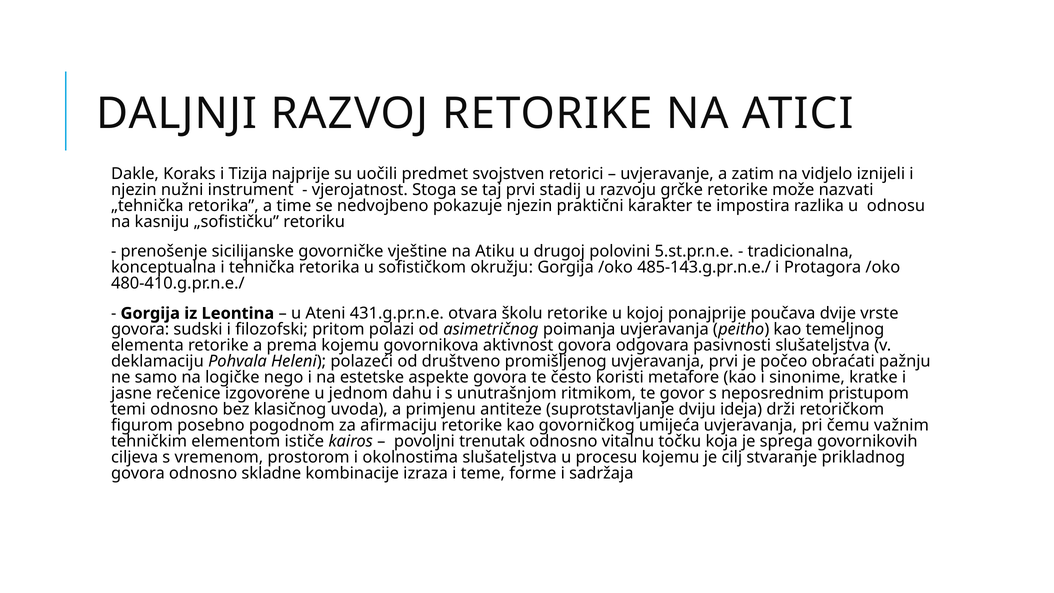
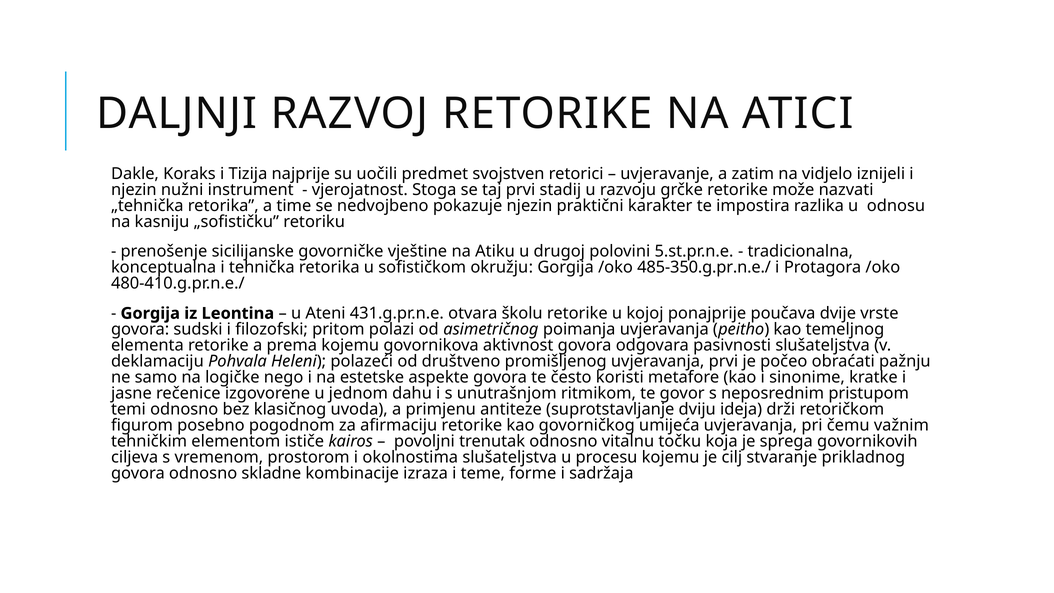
485-143.g.pr.n.e./: 485-143.g.pr.n.e./ -> 485-350.g.pr.n.e./ (704, 268)
